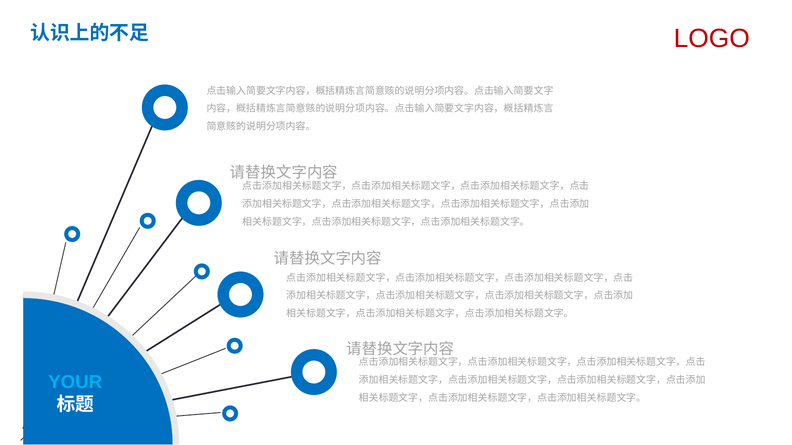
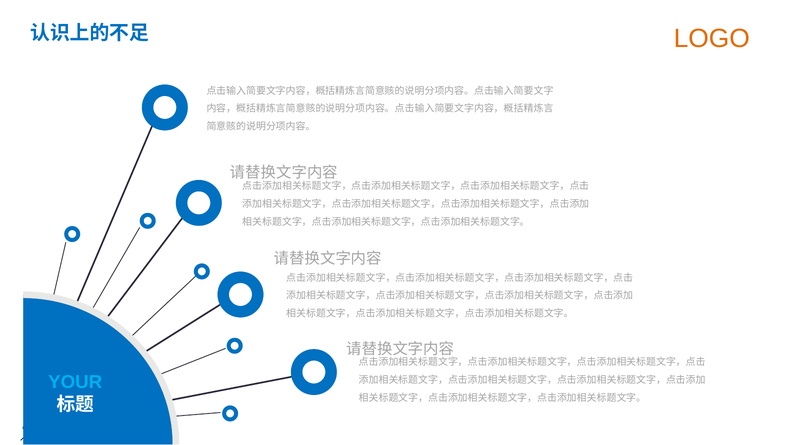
LOGO colour: red -> orange (712, 38)
